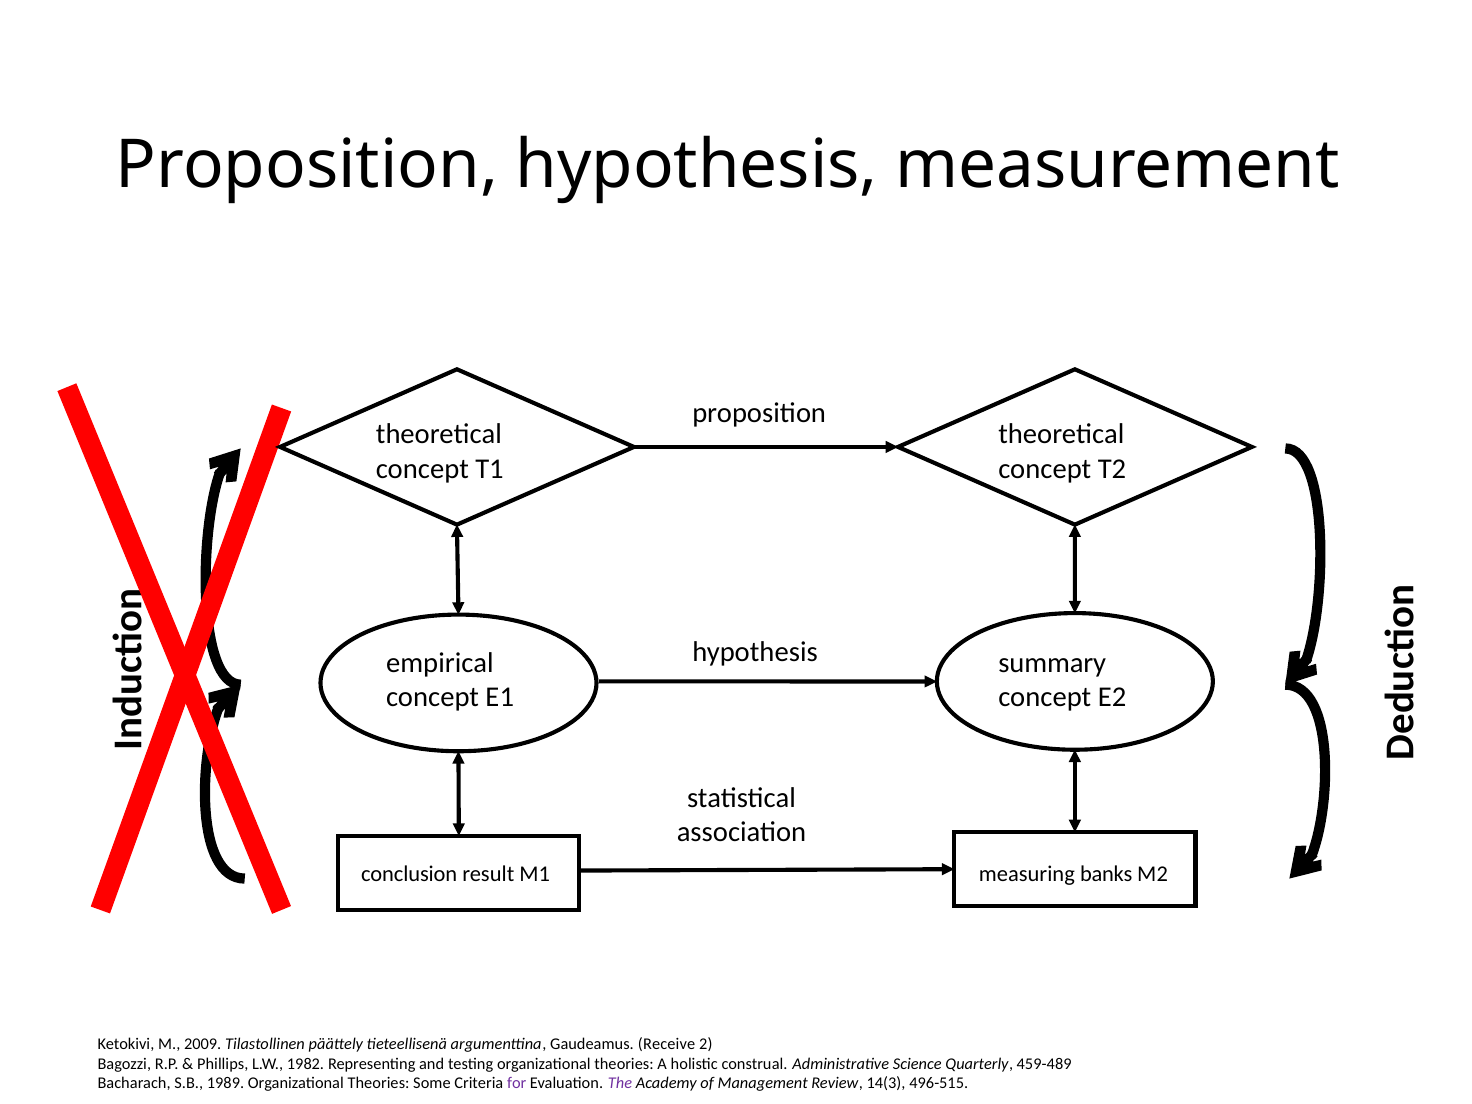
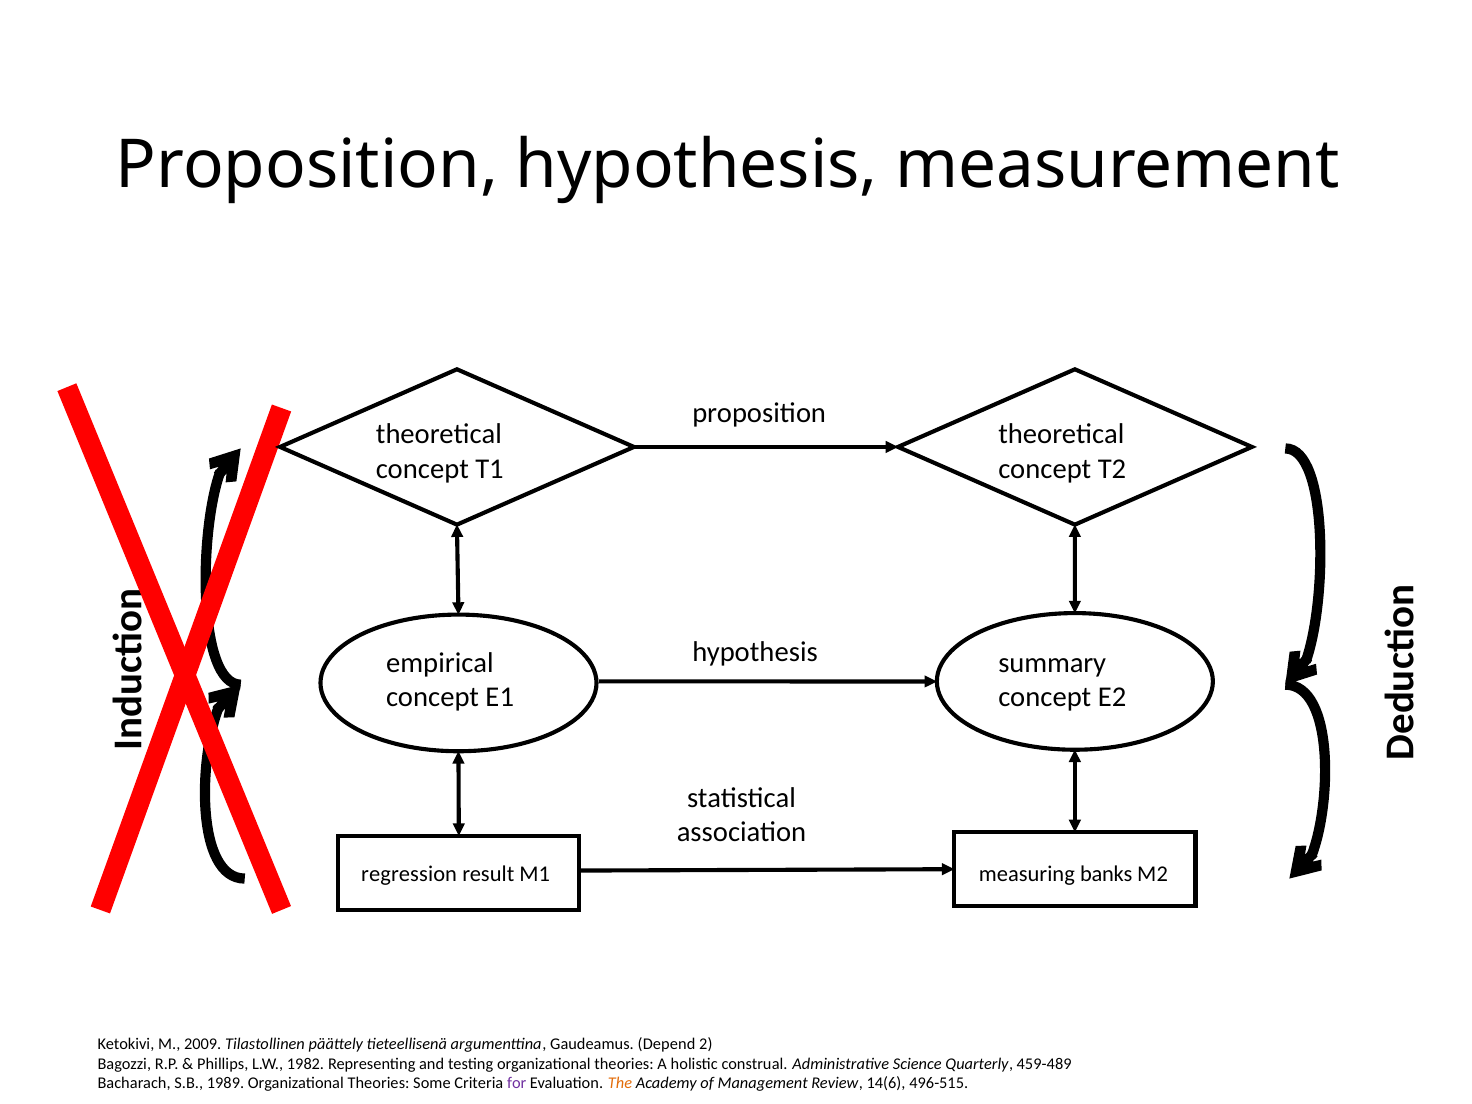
conclusion: conclusion -> regression (409, 874)
Receive: Receive -> Depend (667, 1044)
The colour: purple -> orange (620, 1084)
14(3: 14(3 -> 14(6 (886, 1084)
